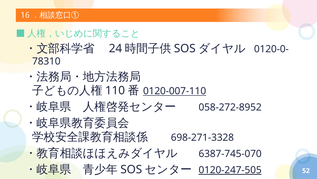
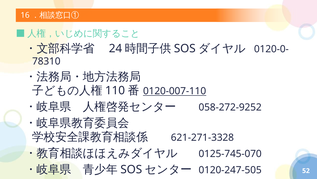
058-272-8952: 058-272-8952 -> 058-272-9252 (230, 107)
698-271-3328: 698-271-3328 -> 621-271-3328 (202, 137)
6387-745-070: 6387-745-070 -> 0125-745-070 (230, 153)
0120-247-505 underline: present -> none (230, 169)
